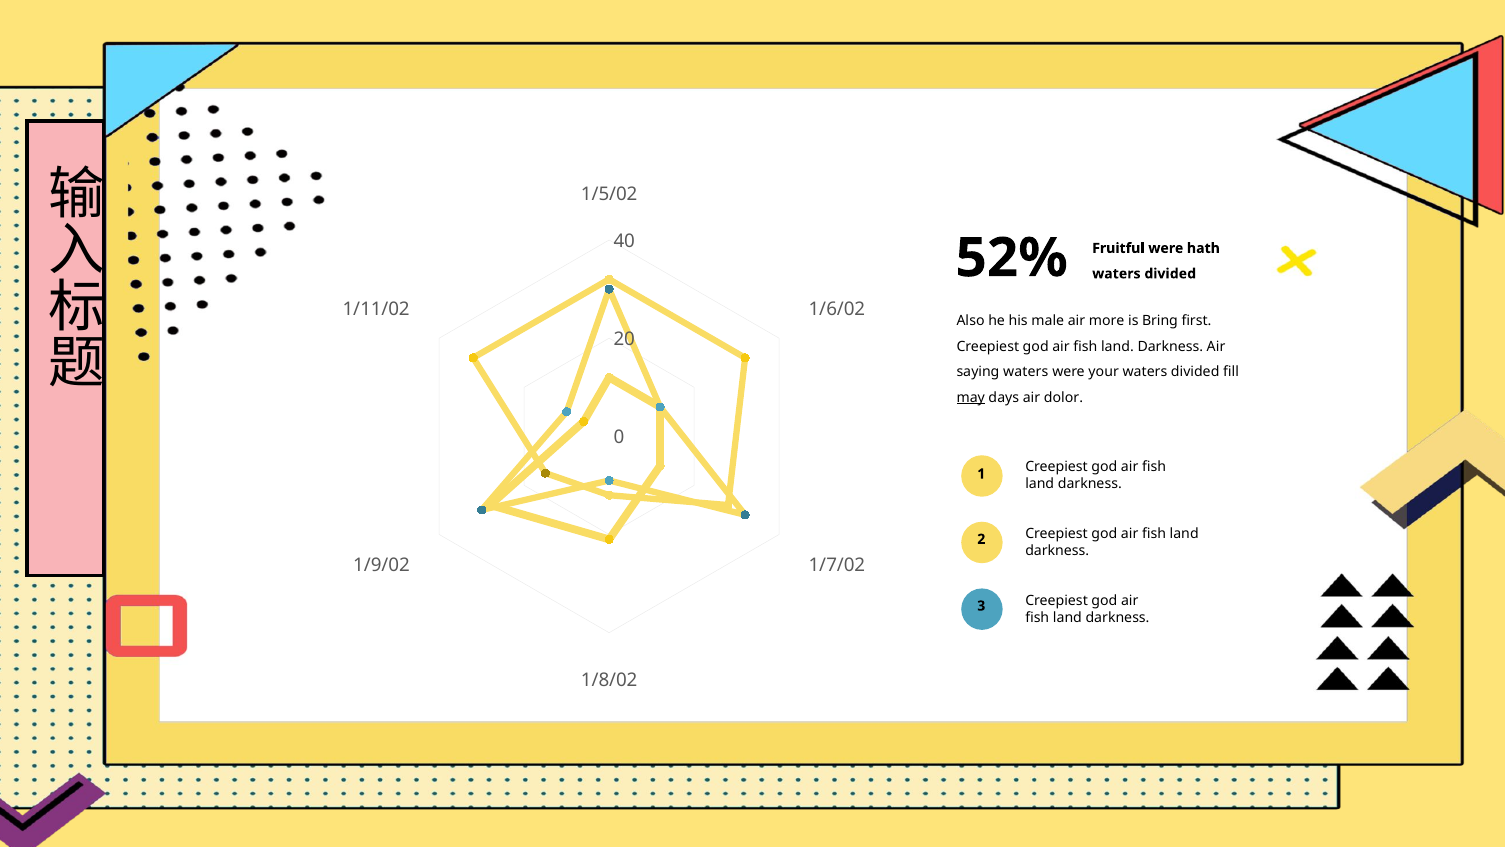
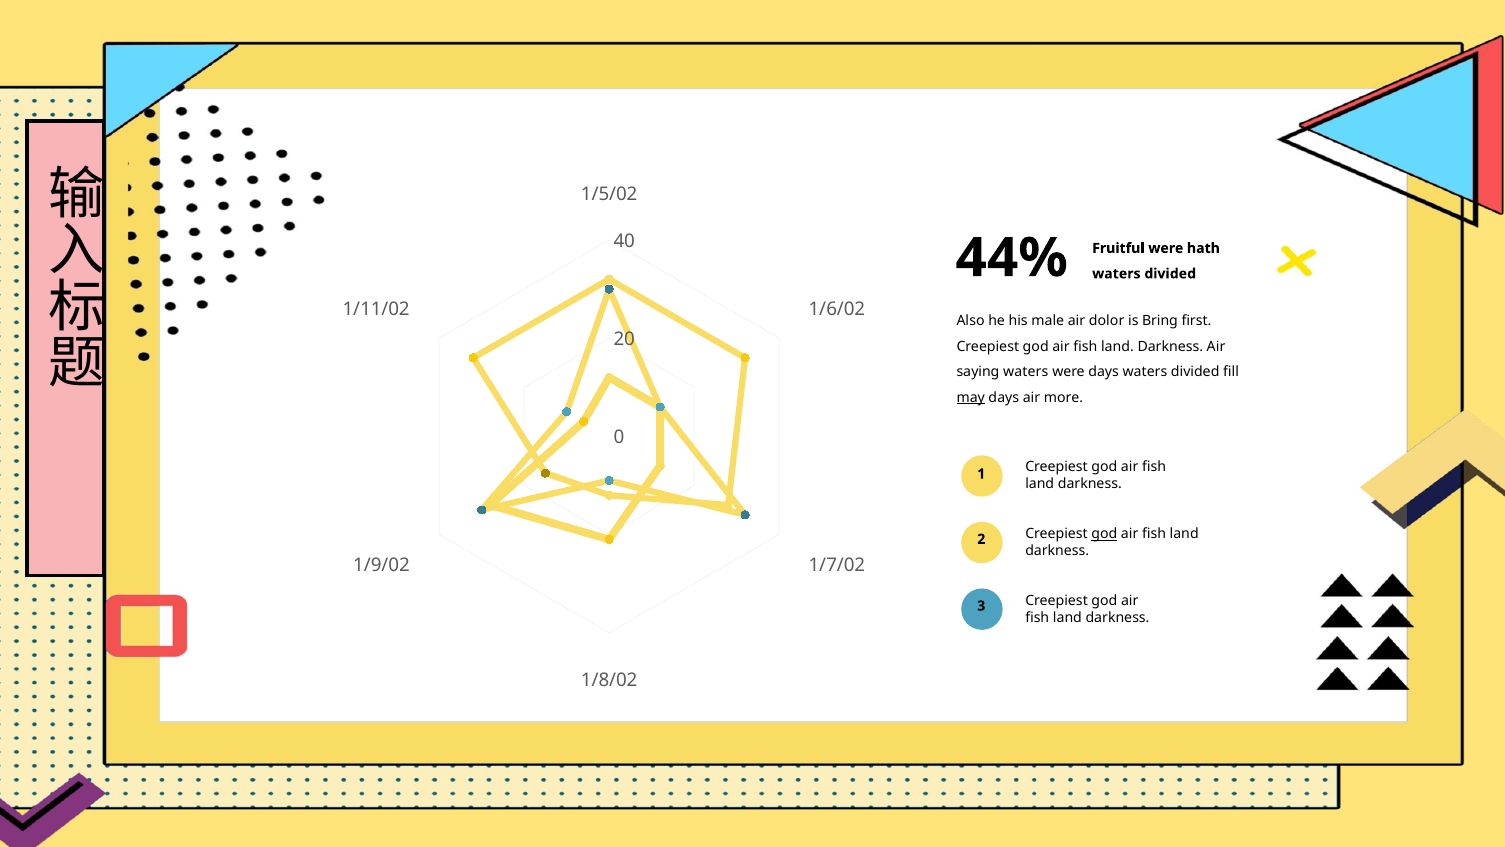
52%: 52% -> 44% (1012, 258)
more: more -> dolor (1107, 321)
were your: your -> days (1104, 372)
dolor: dolor -> more (1064, 398)
god underline: none -> present (1104, 534)
